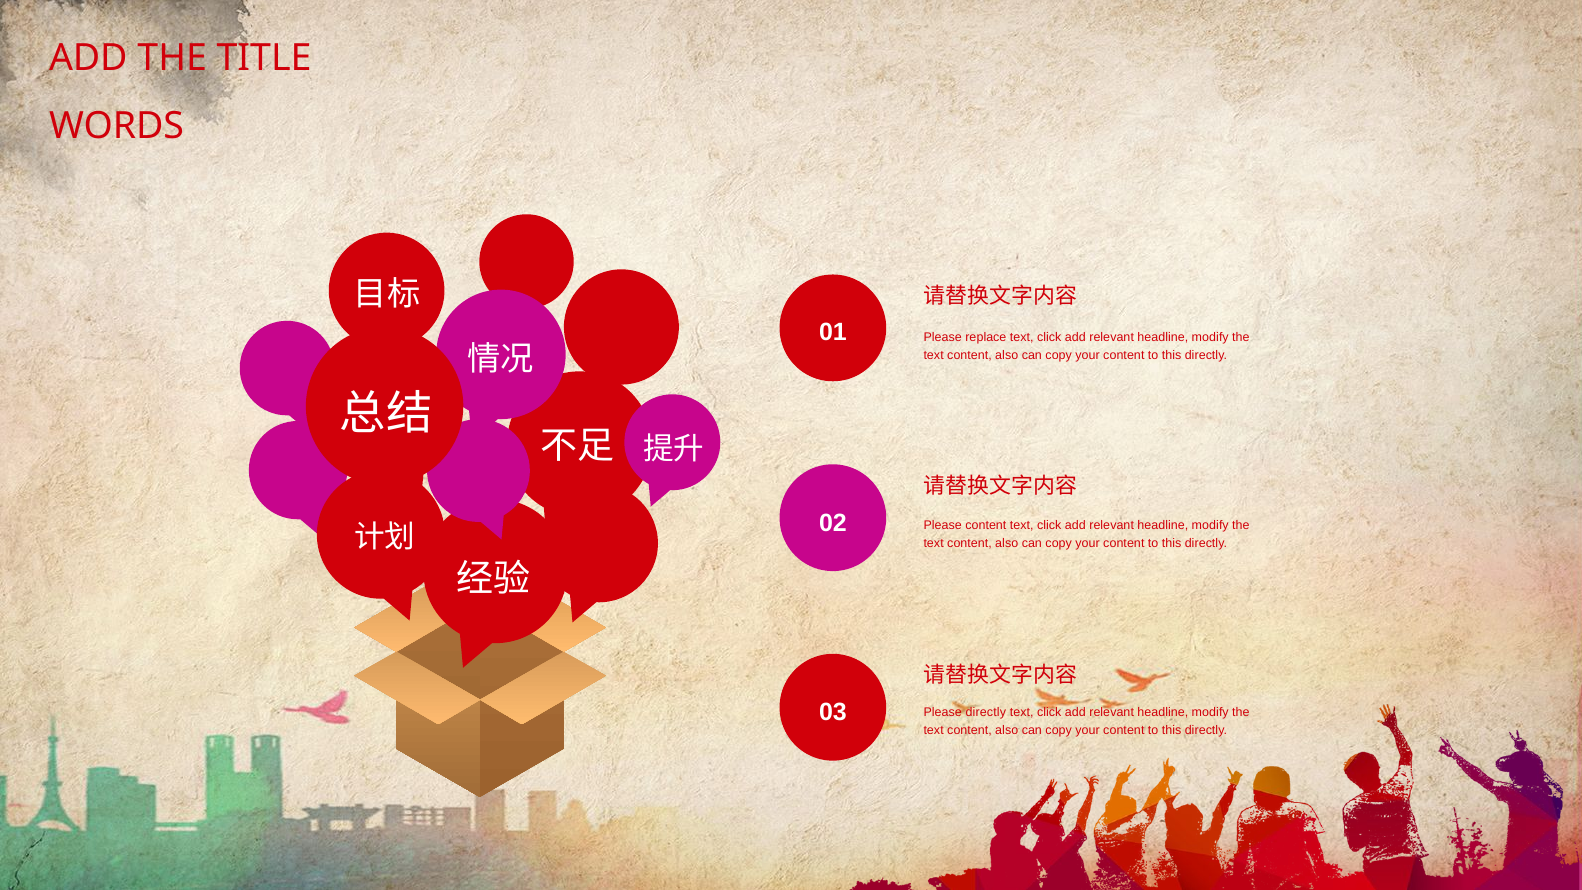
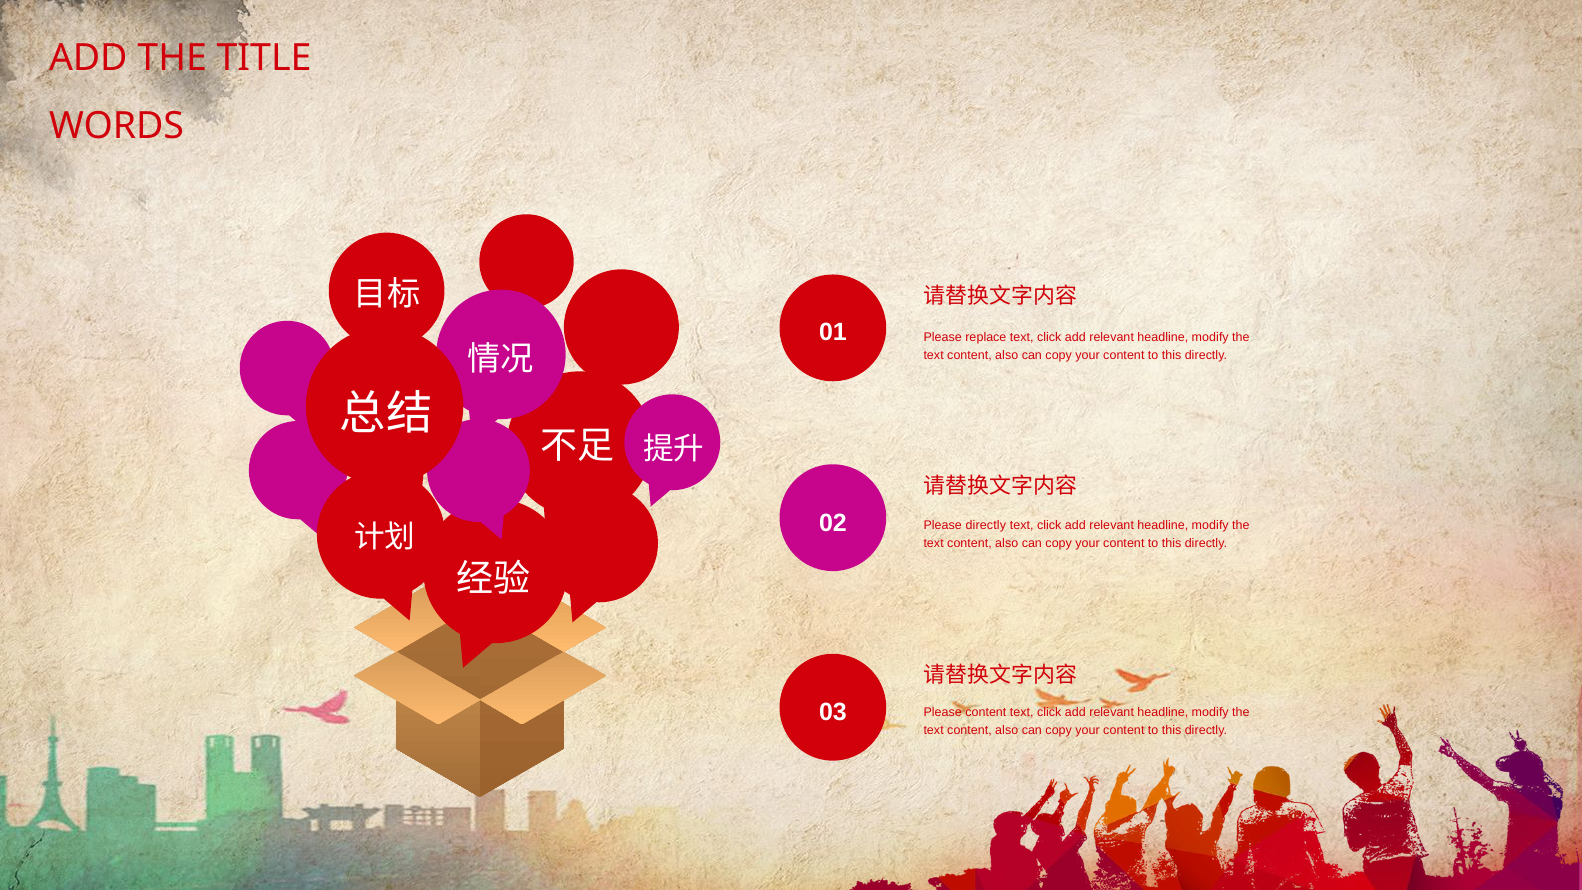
Please content: content -> directly (986, 525)
Please directly: directly -> content (986, 713)
